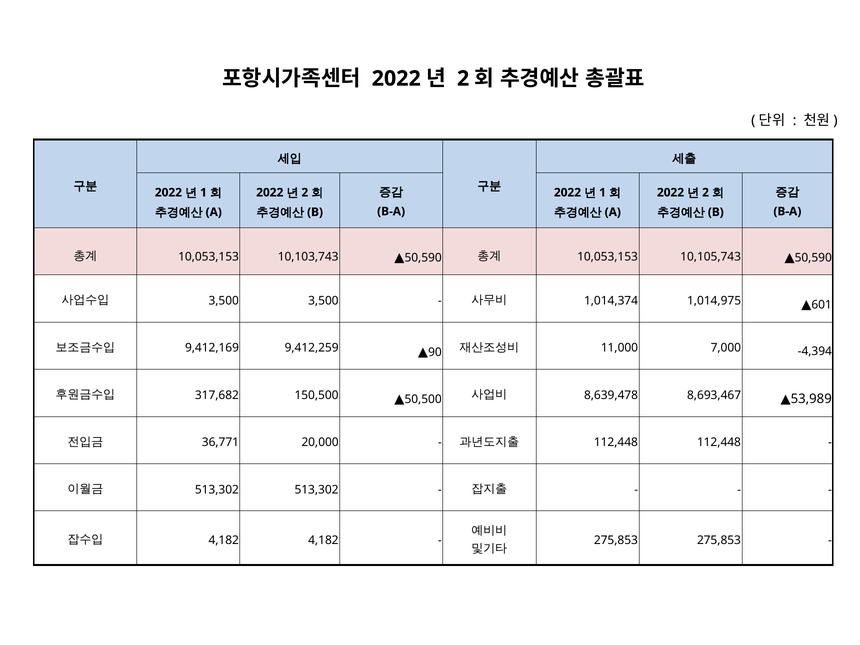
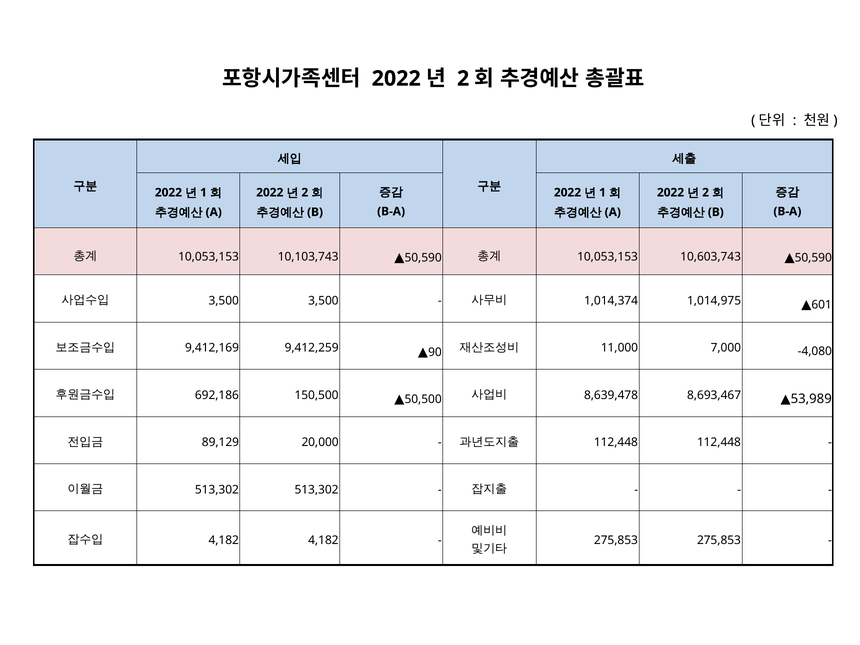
10,105,743: 10,105,743 -> 10,603,743 (711, 257)
-4,394: -4,394 -> -4,080 (815, 351)
317,682: 317,682 -> 692,186 (217, 395)
36,771: 36,771 -> 89,129 (220, 442)
